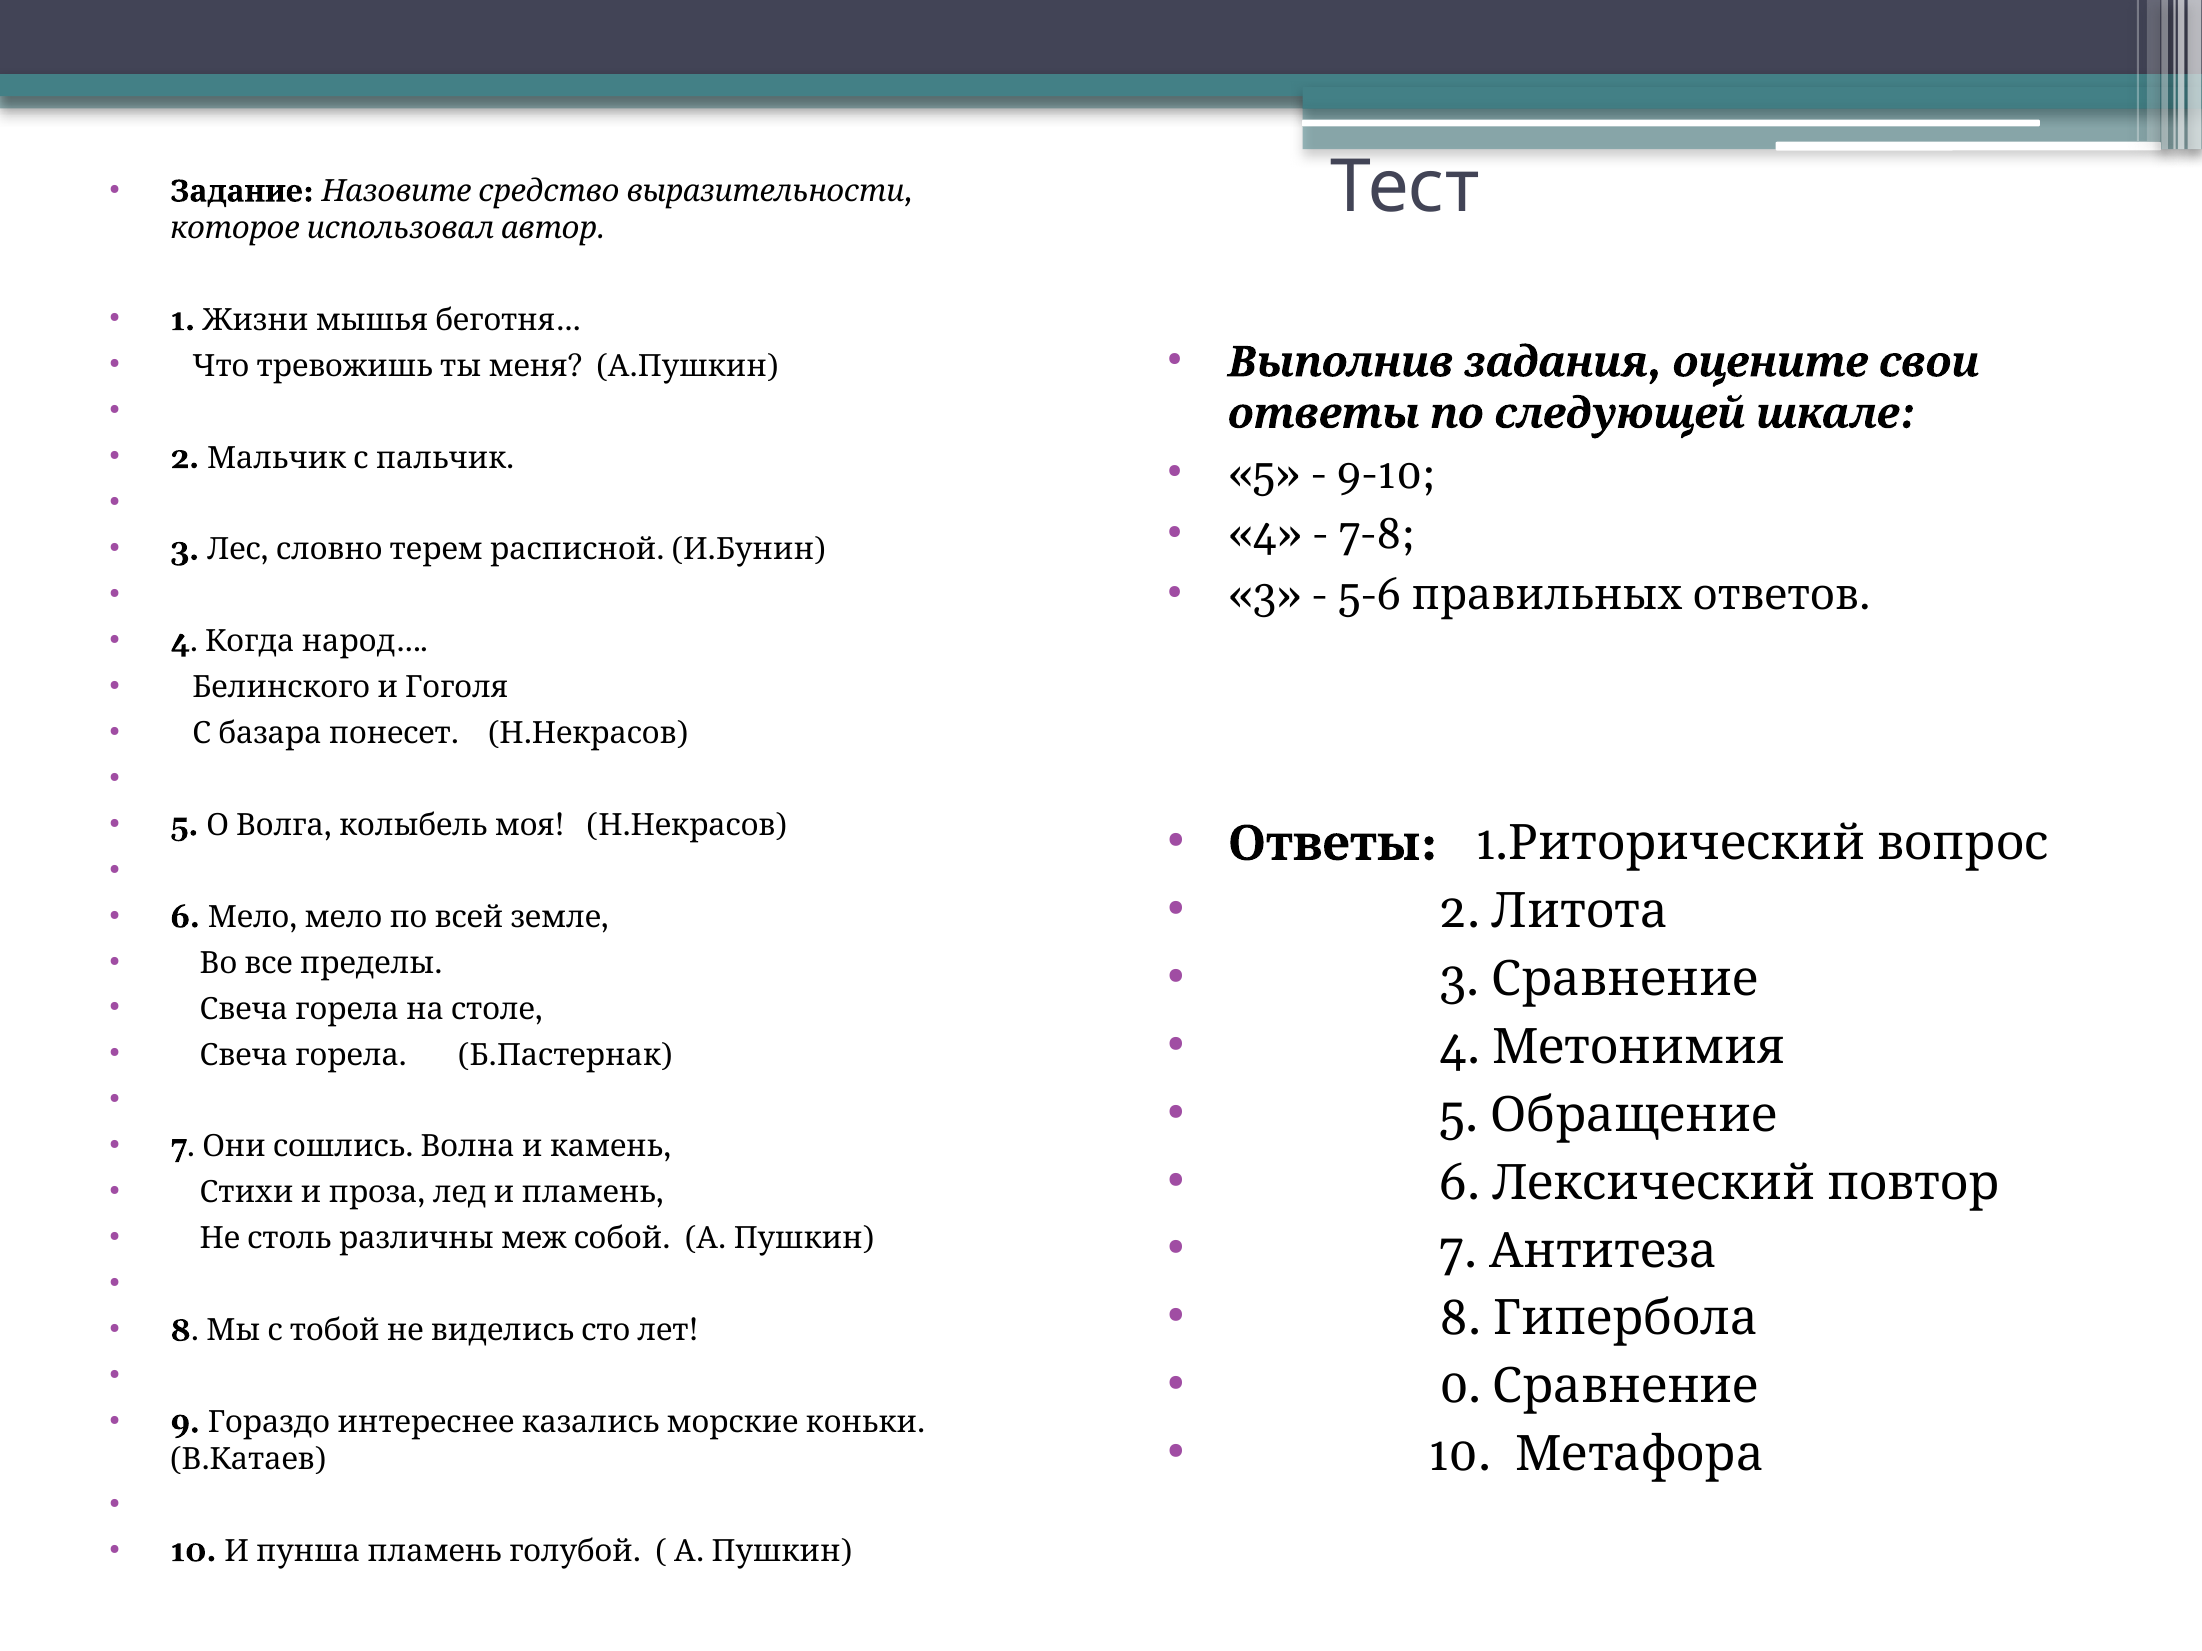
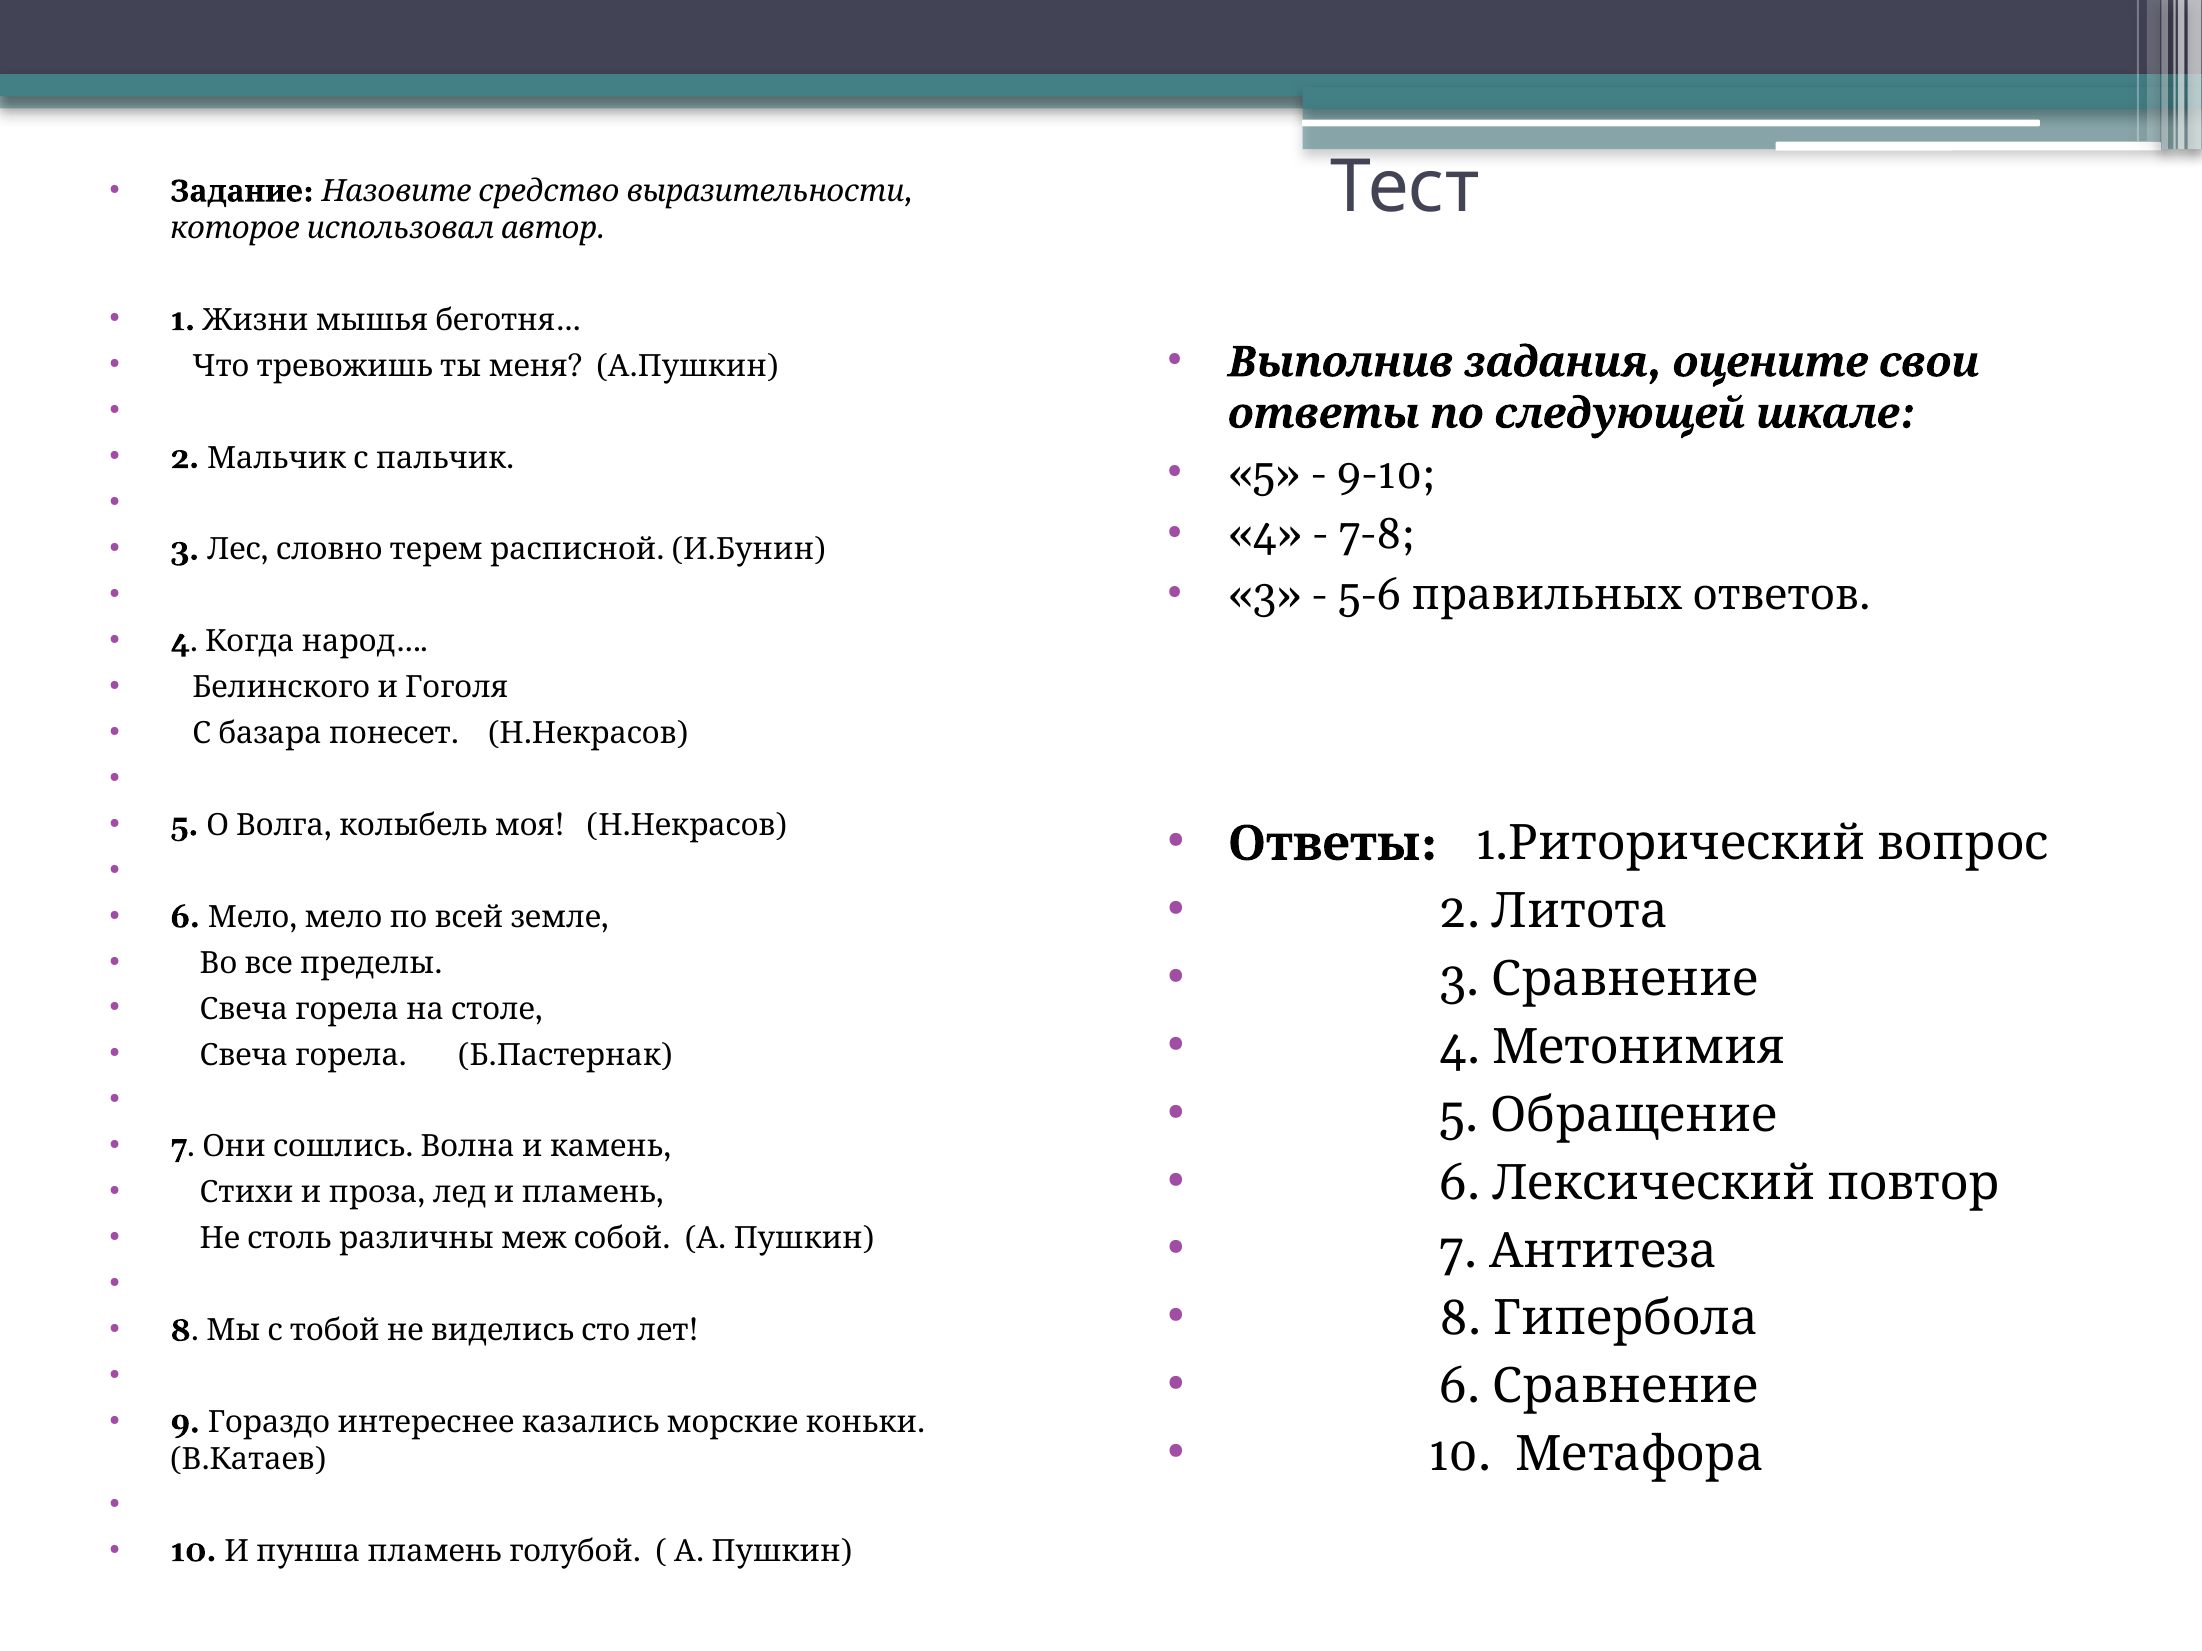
0: 0 -> 6 (1460, 1387)
